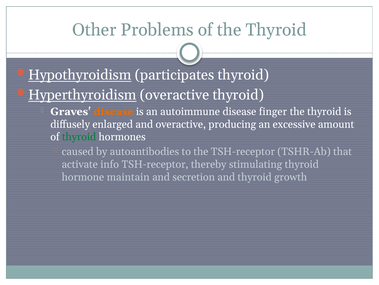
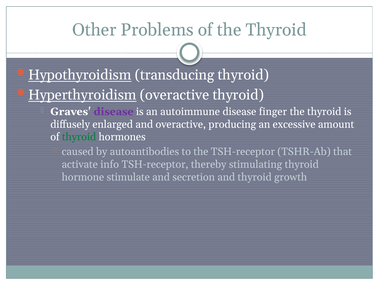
participates: participates -> transducing (175, 75)
disease colour: orange -> purple (114, 111)
maintain: maintain -> stimulate (128, 177)
